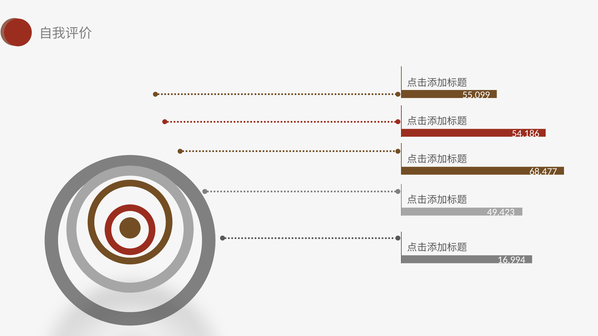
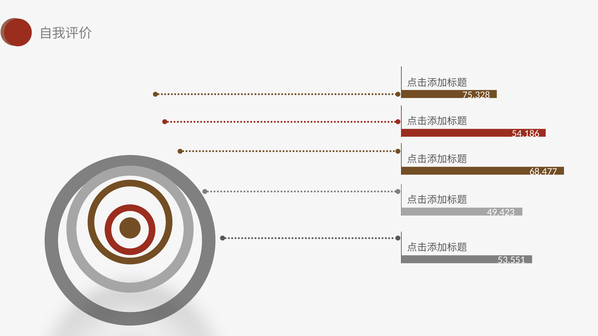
55,099: 55,099 -> 75,328 (476, 95)
16.994: 16.994 -> 53.551 (511, 260)
